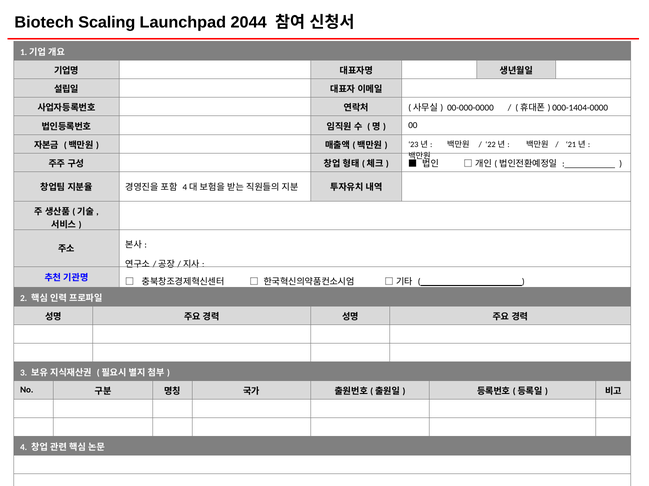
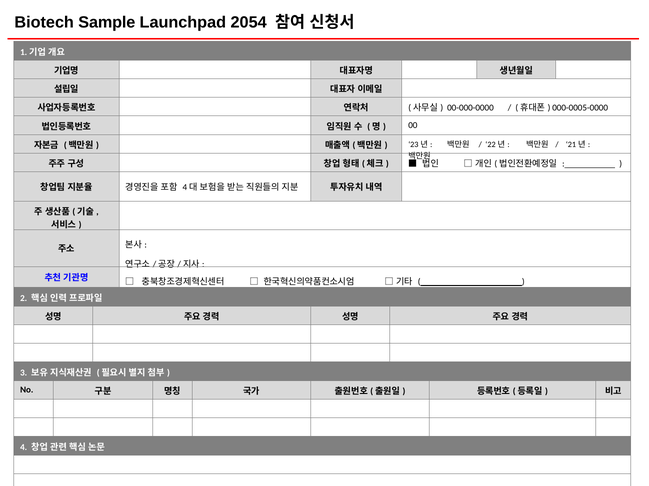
Scaling: Scaling -> Sample (107, 22)
2044: 2044 -> 2054 (249, 22)
000-1404-0000: 000-1404-0000 -> 000-0005-0000 (580, 108)
